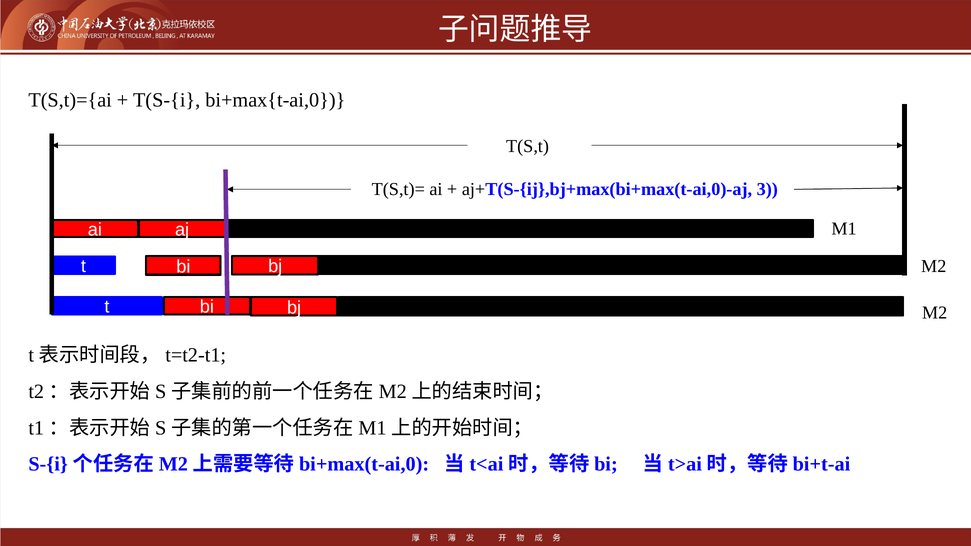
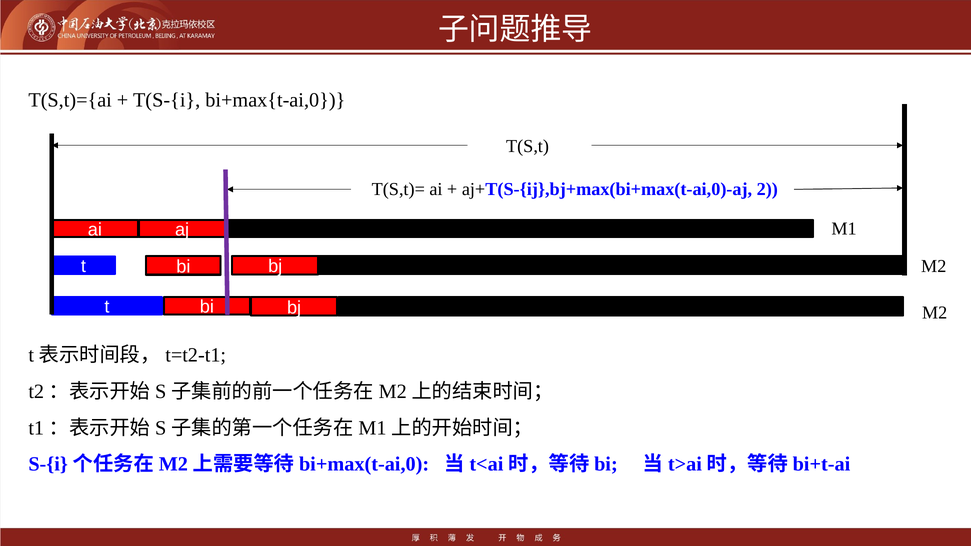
3: 3 -> 2 (767, 189)
